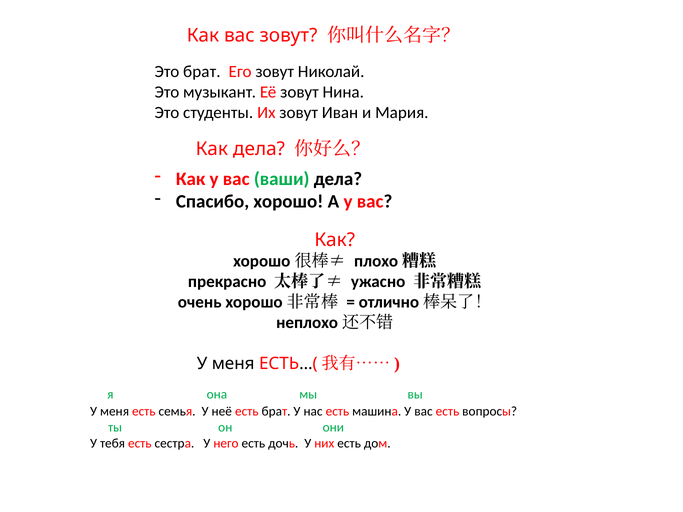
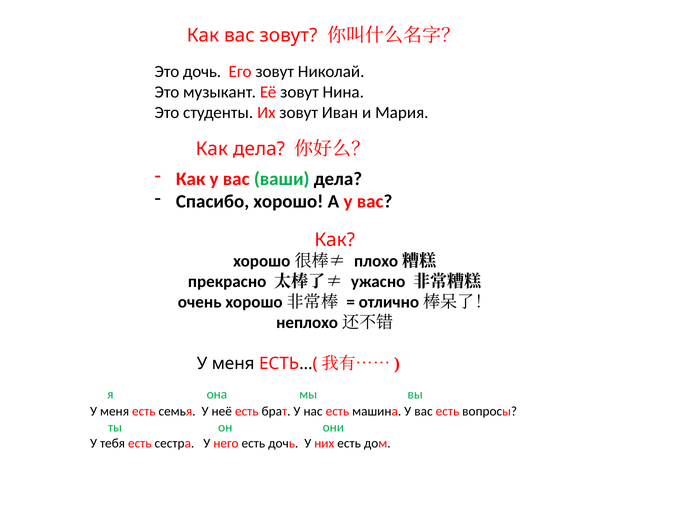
Это брат: брат -> дочь (202, 72)
